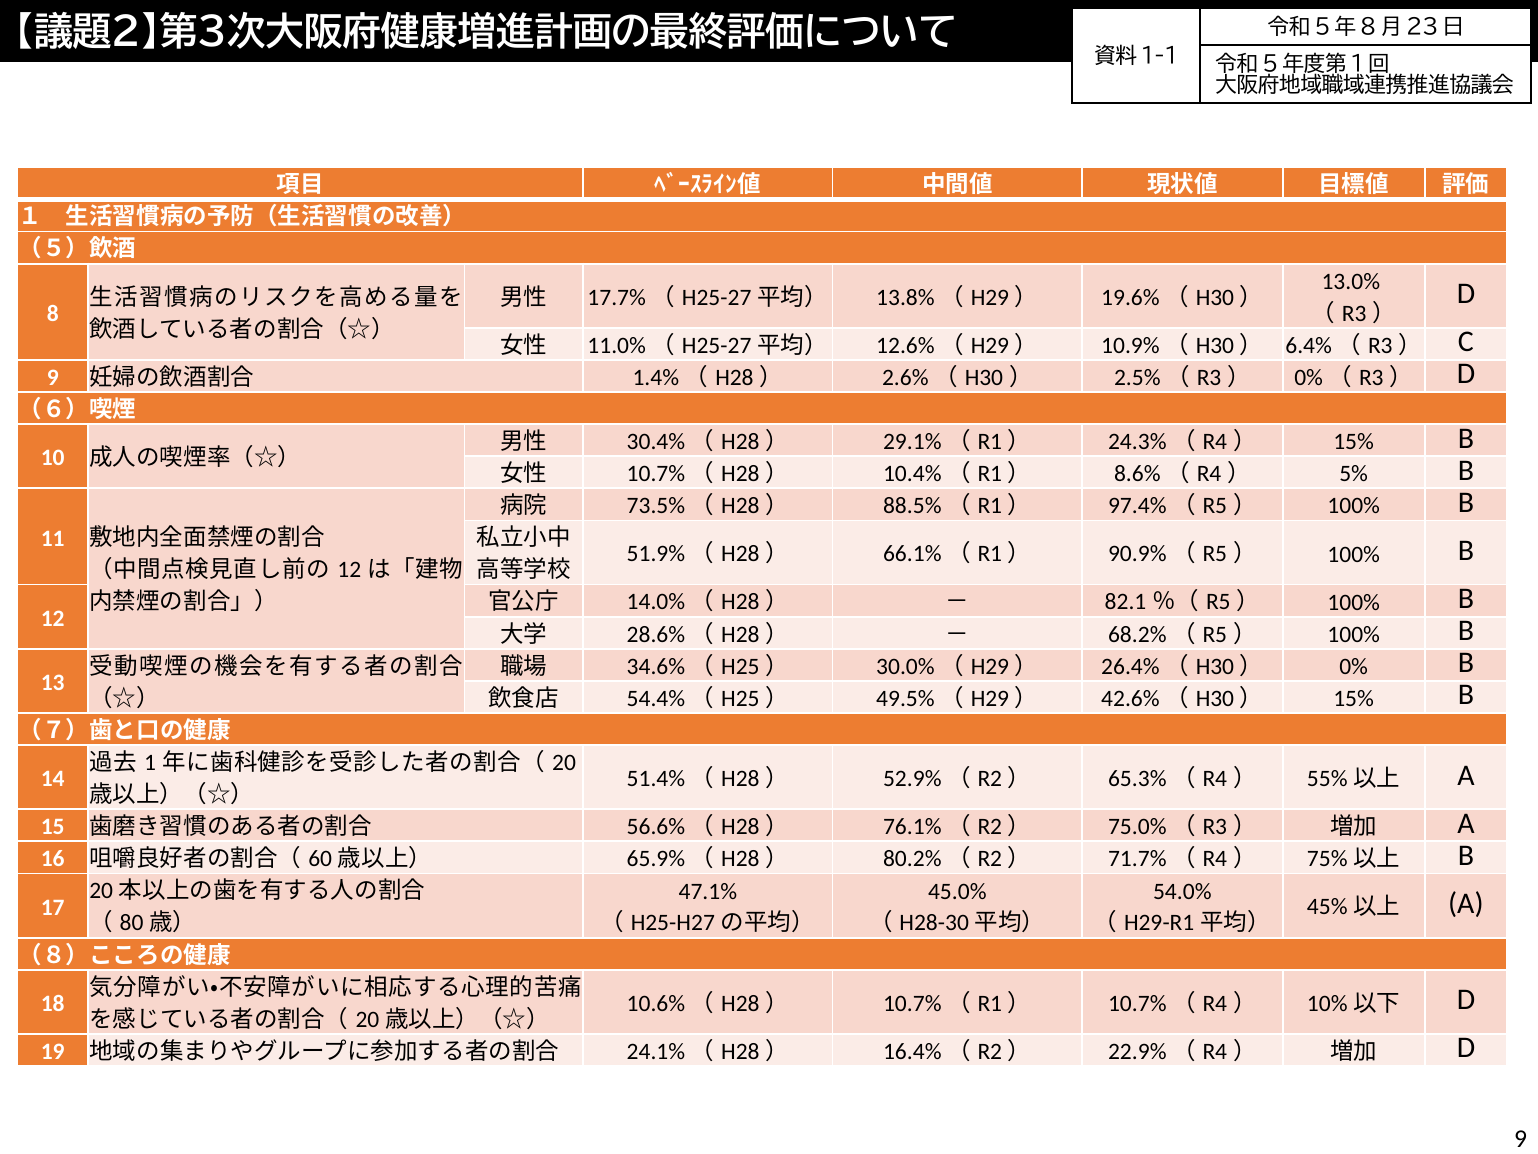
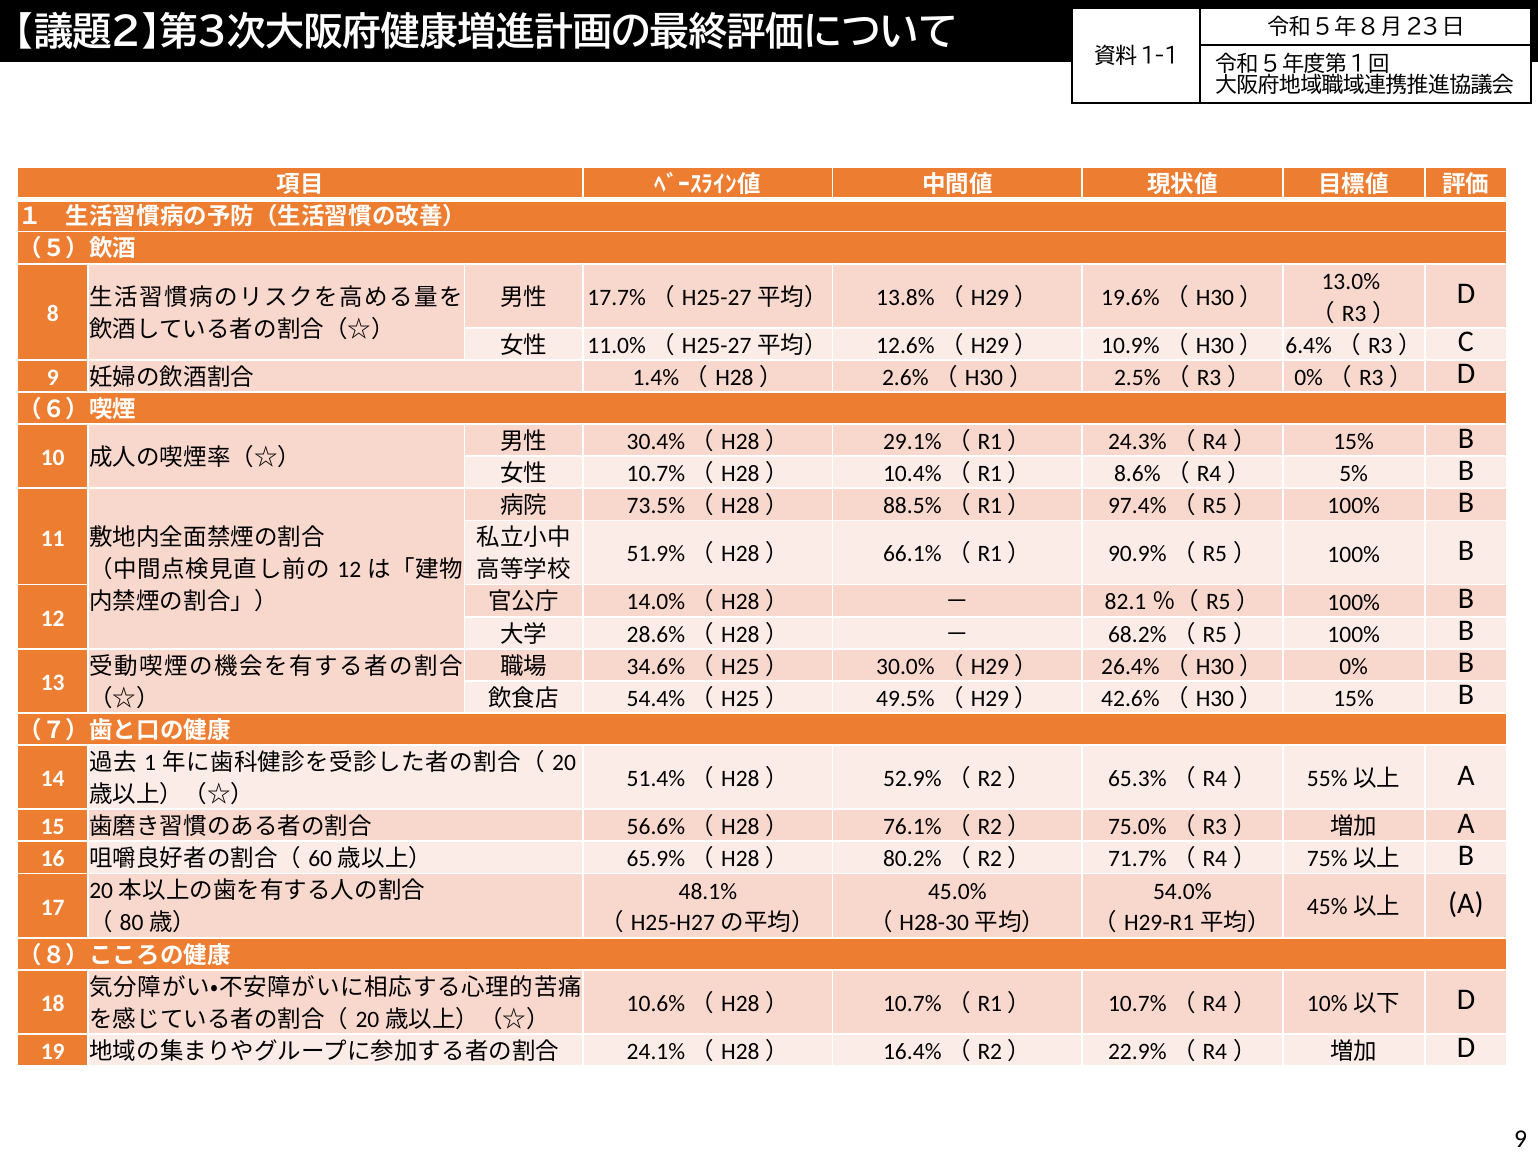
47.1%: 47.1% -> 48.1% (708, 891)
